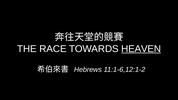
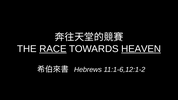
RACE underline: none -> present (53, 49)
